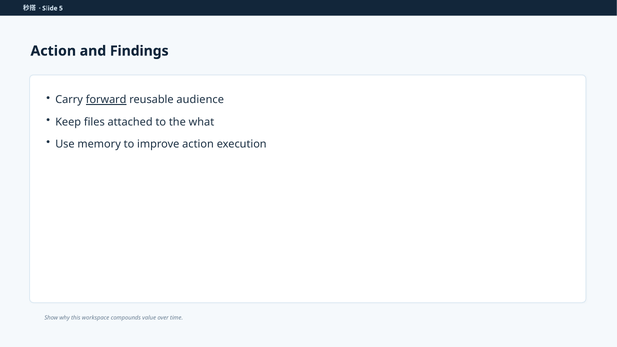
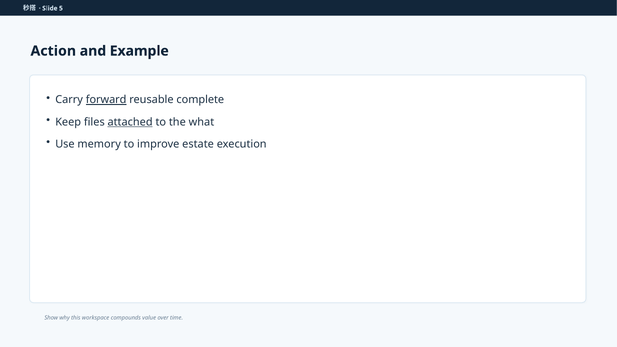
Findings: Findings -> Example (139, 51)
audience: audience -> complete (200, 100)
attached underline: none -> present (130, 122)
improve action: action -> estate (198, 144)
